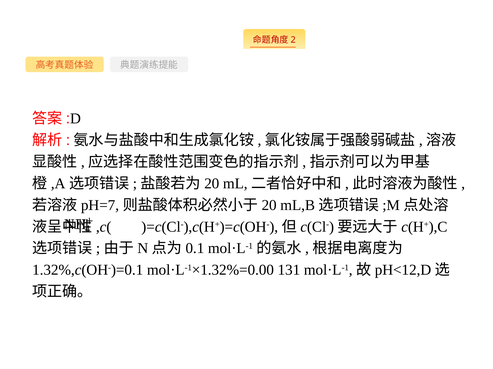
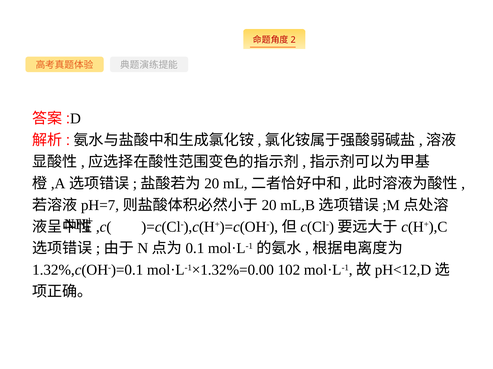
131: 131 -> 102 (289, 271)
